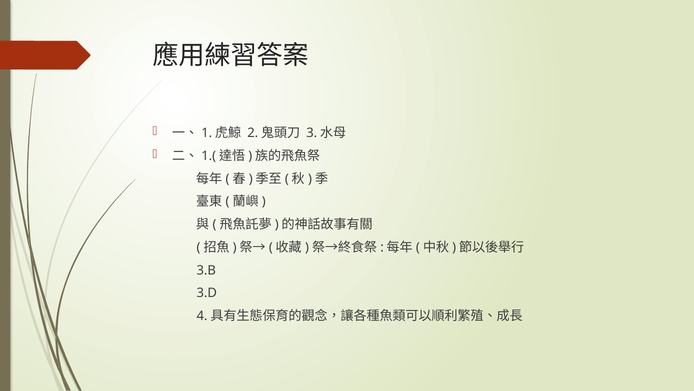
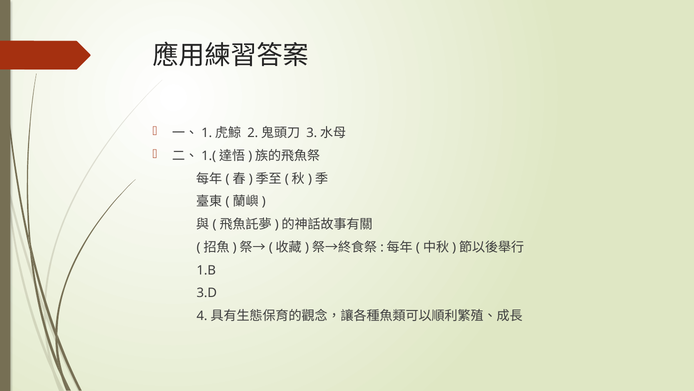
3.B: 3.B -> 1.B (206, 270)
